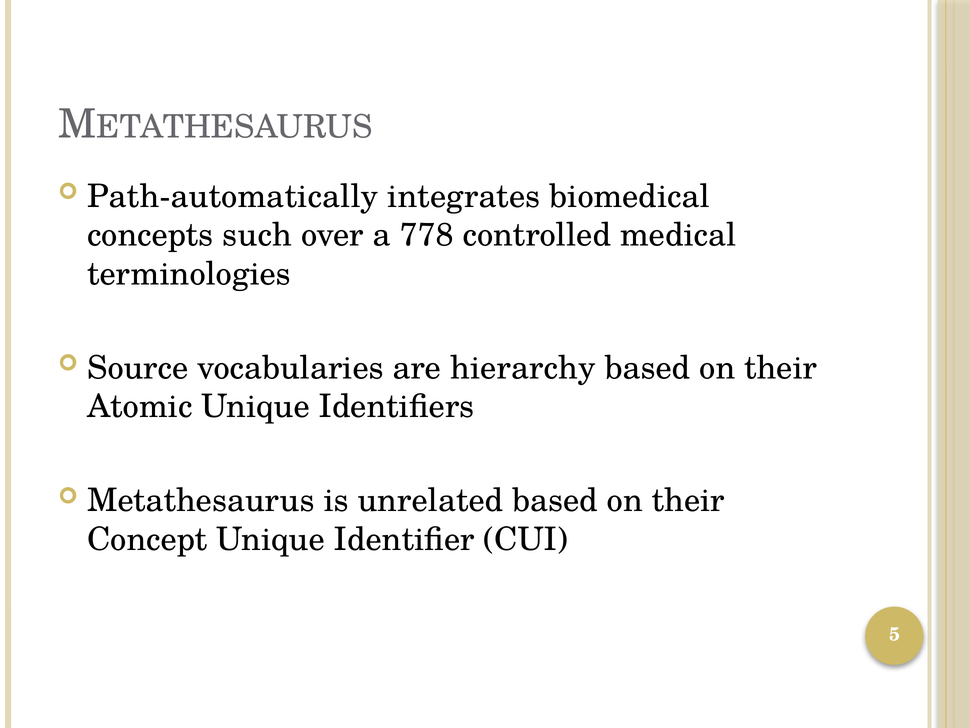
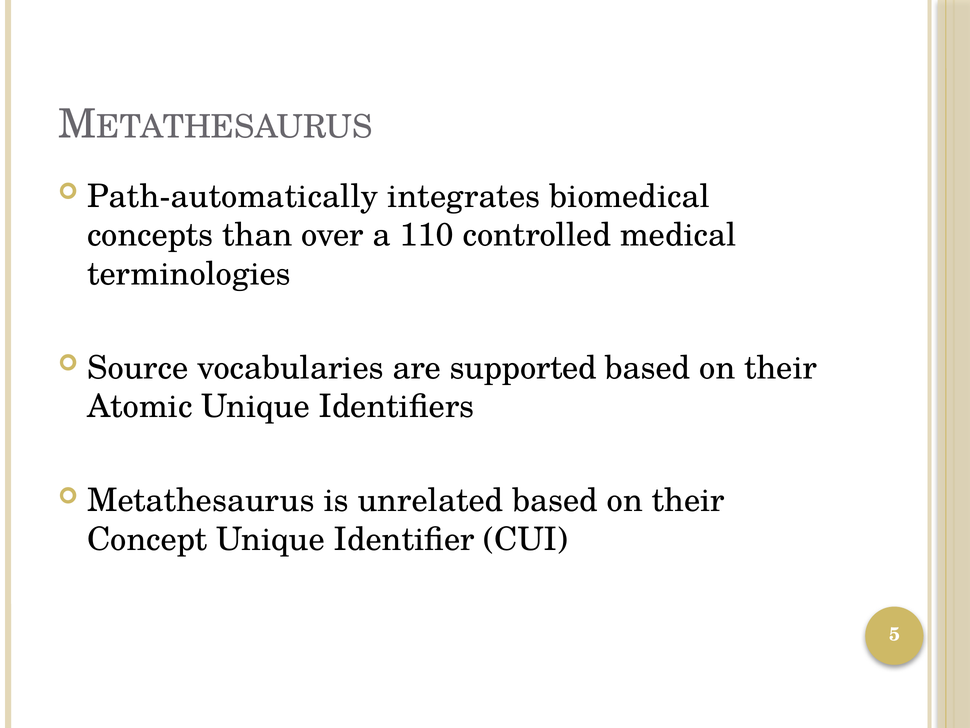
such: such -> than (257, 235)
778: 778 -> 110 (427, 235)
hierarchy: hierarchy -> supported (523, 368)
